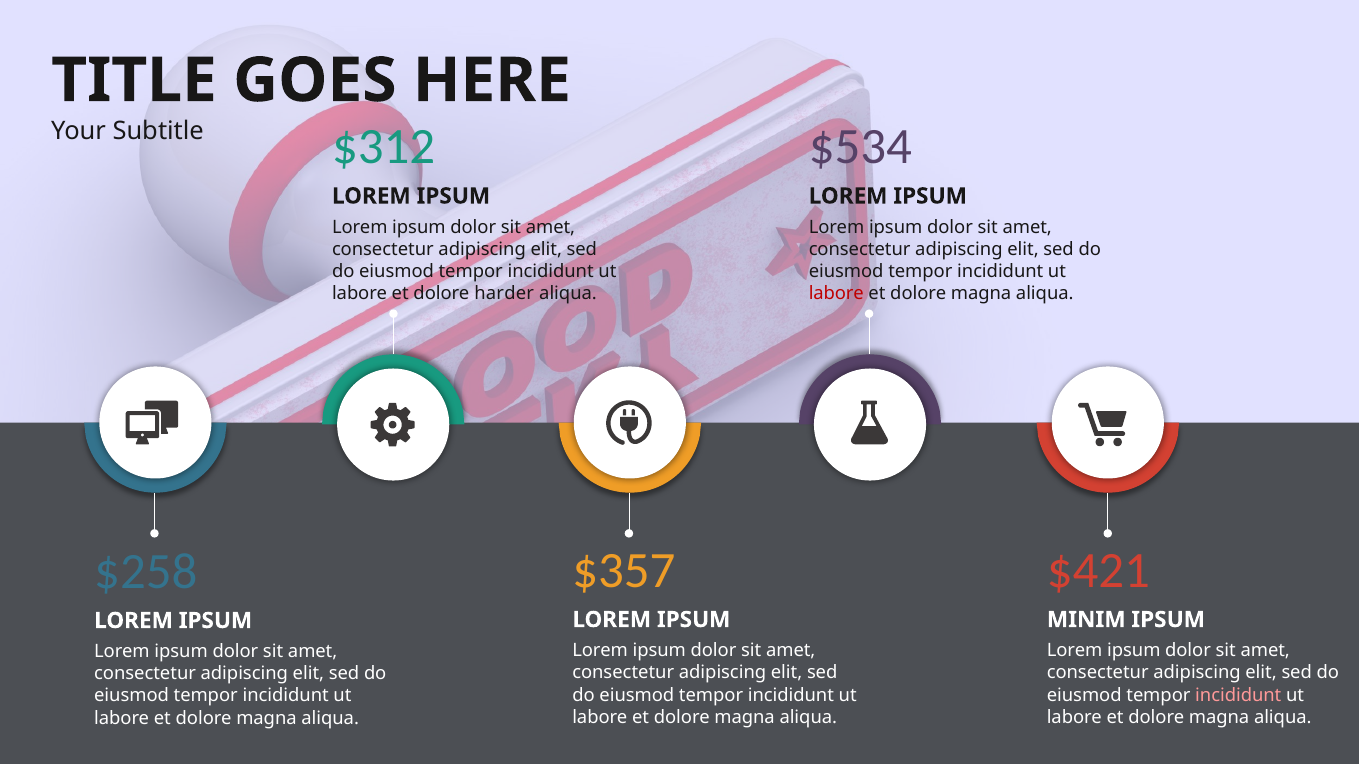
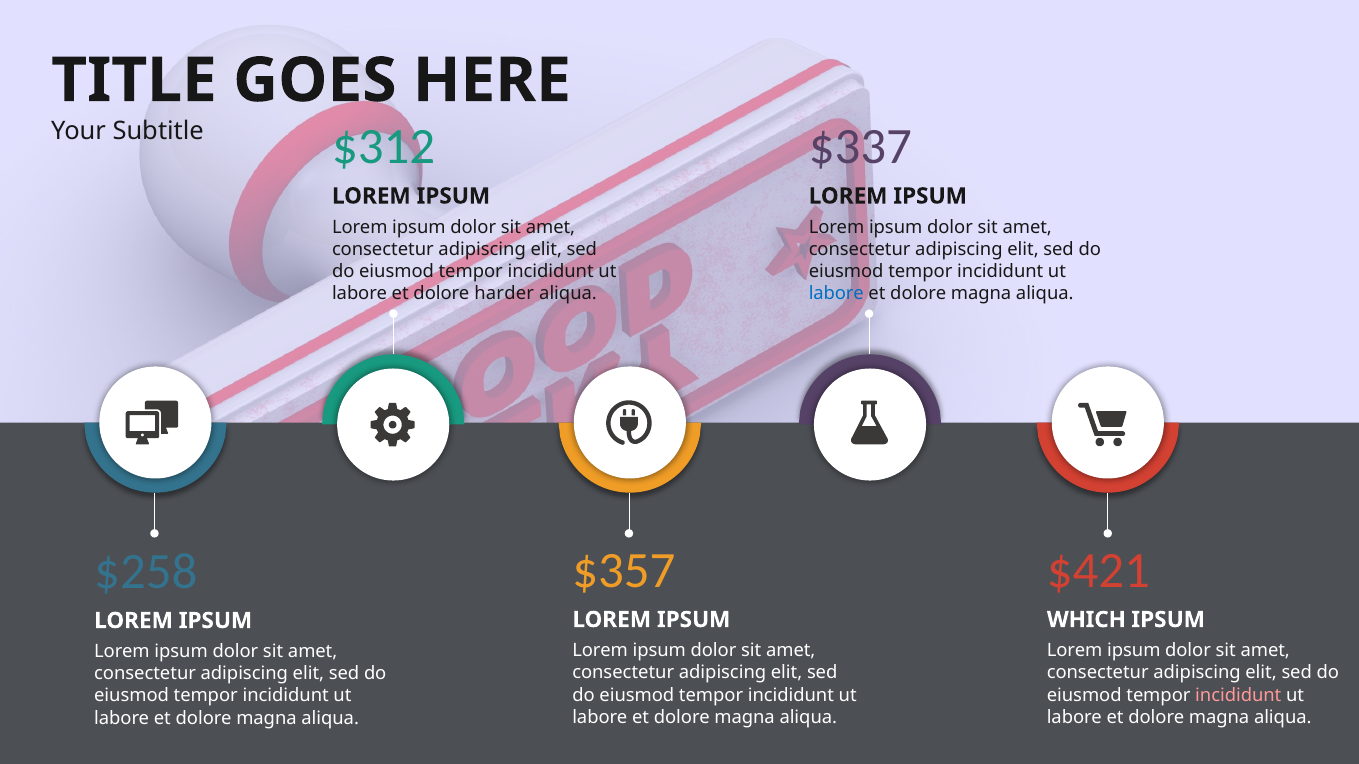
$534: $534 -> $337 (860, 147)
labore colour: red -> blue (836, 294)
MINIM: MINIM -> WHICH (1086, 620)
